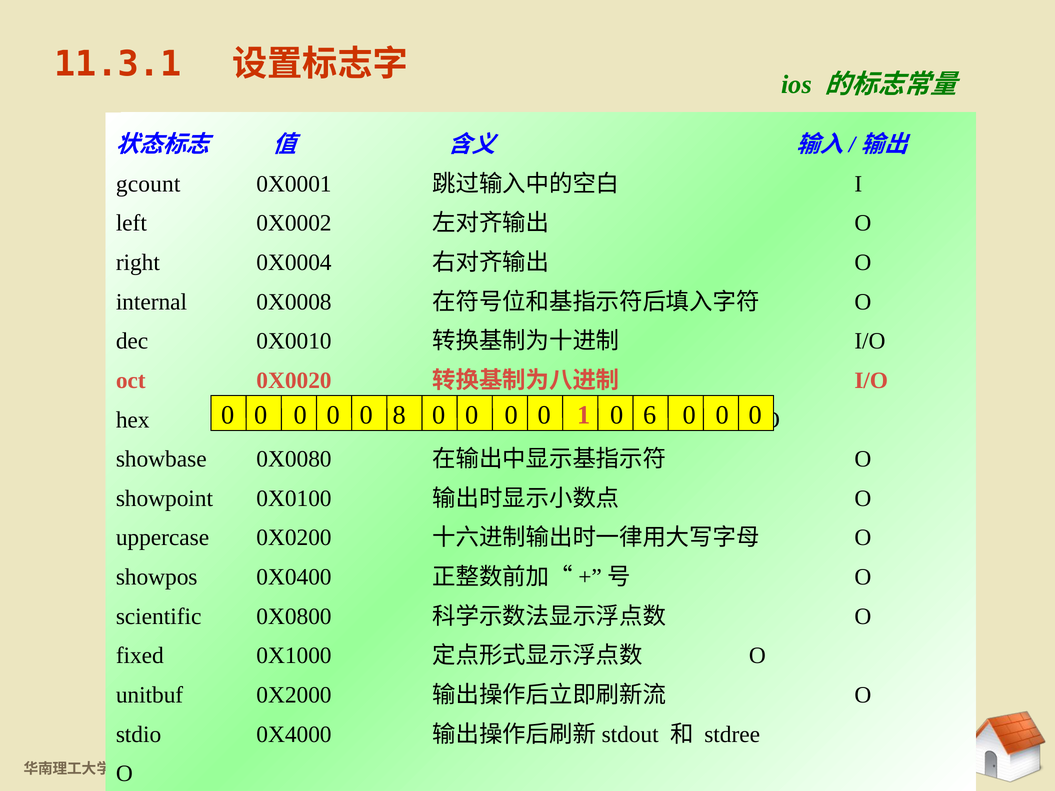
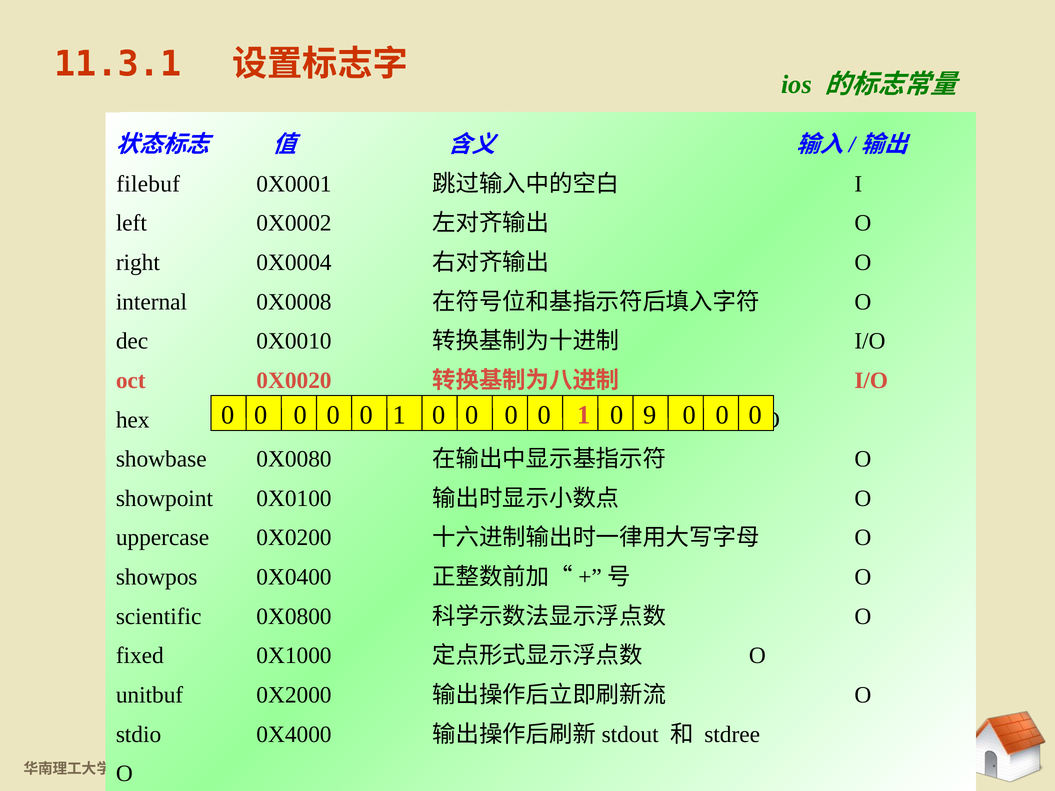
gcount: gcount -> filebuf (148, 184)
8: 8 -> 1 (399, 415)
6: 6 -> 9 (650, 415)
